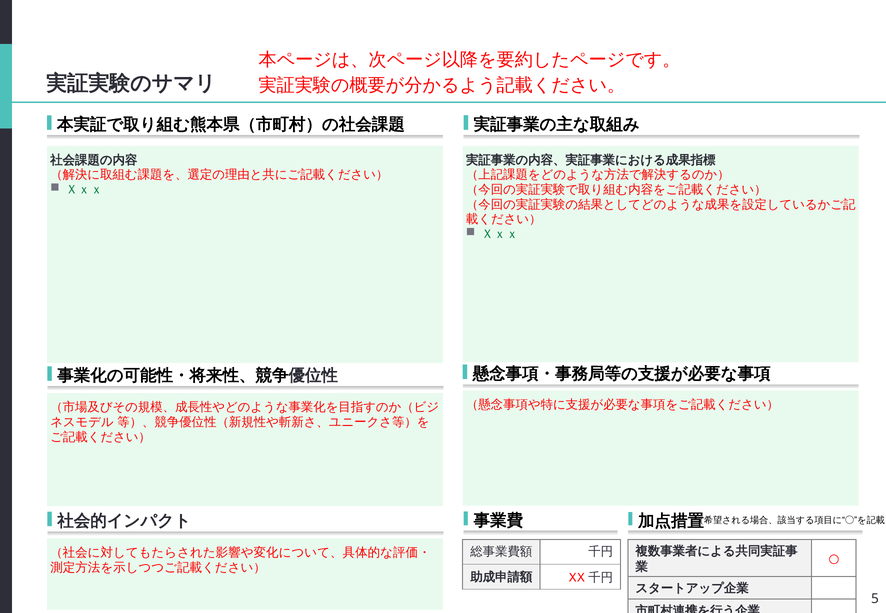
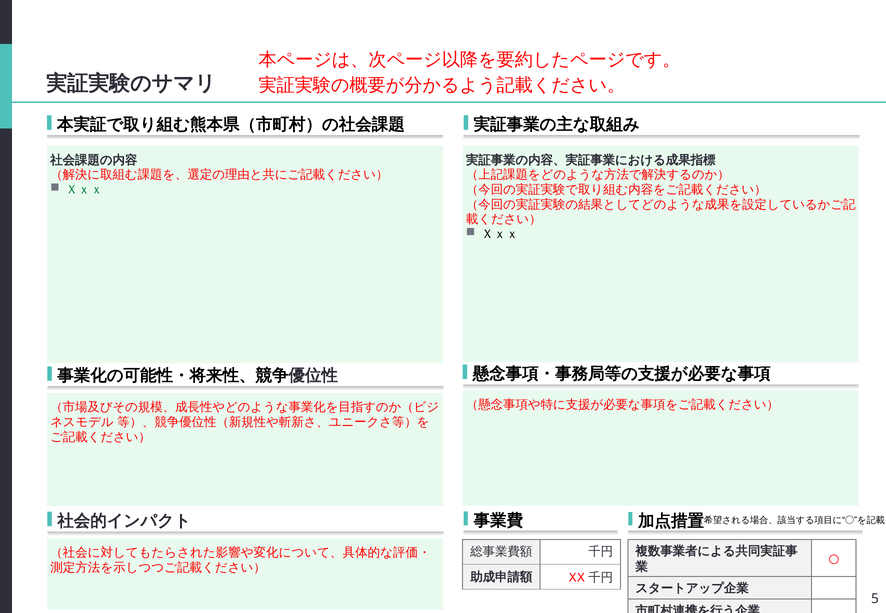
Ｘｘｘ colour: green -> black (500, 234)
